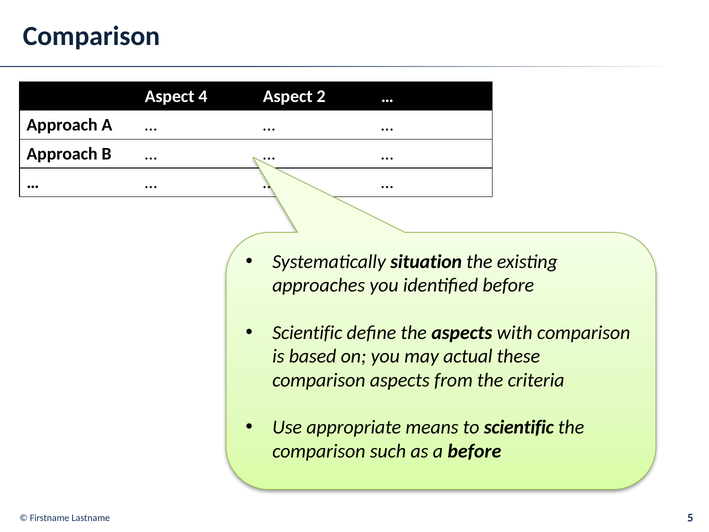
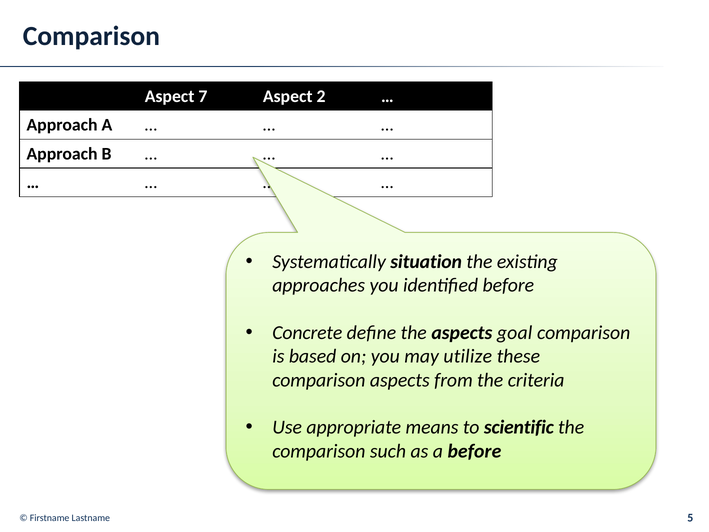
4: 4 -> 7 (203, 96)
Scientific: Scientific -> Concrete (307, 333)
with: with -> goal (515, 333)
actual: actual -> utilize (468, 356)
